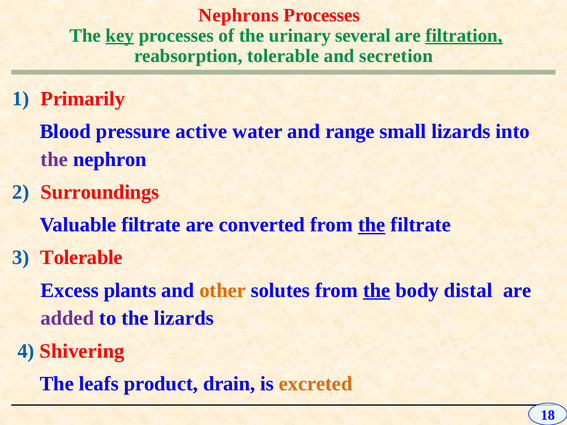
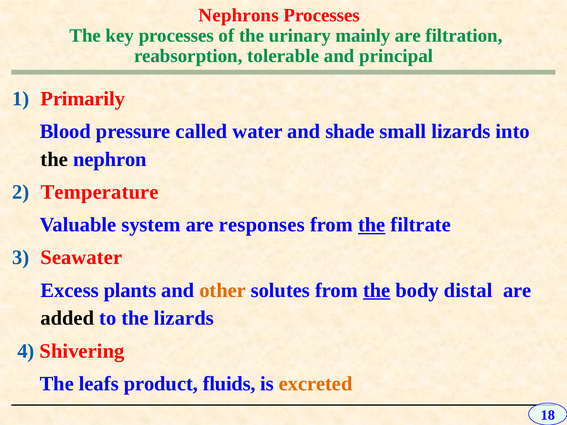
key underline: present -> none (120, 36)
several: several -> mainly (363, 36)
filtration underline: present -> none (464, 36)
secretion: secretion -> principal (396, 56)
active: active -> called (201, 132)
range: range -> shade (350, 132)
the colour: purple -> black (54, 160)
Surroundings: Surroundings -> Temperature (100, 192)
Valuable filtrate: filtrate -> system (151, 225)
converted: converted -> responses (262, 225)
Tolerable: Tolerable -> Seawater (81, 258)
added colour: purple -> black (67, 318)
drain: drain -> fluids (229, 384)
